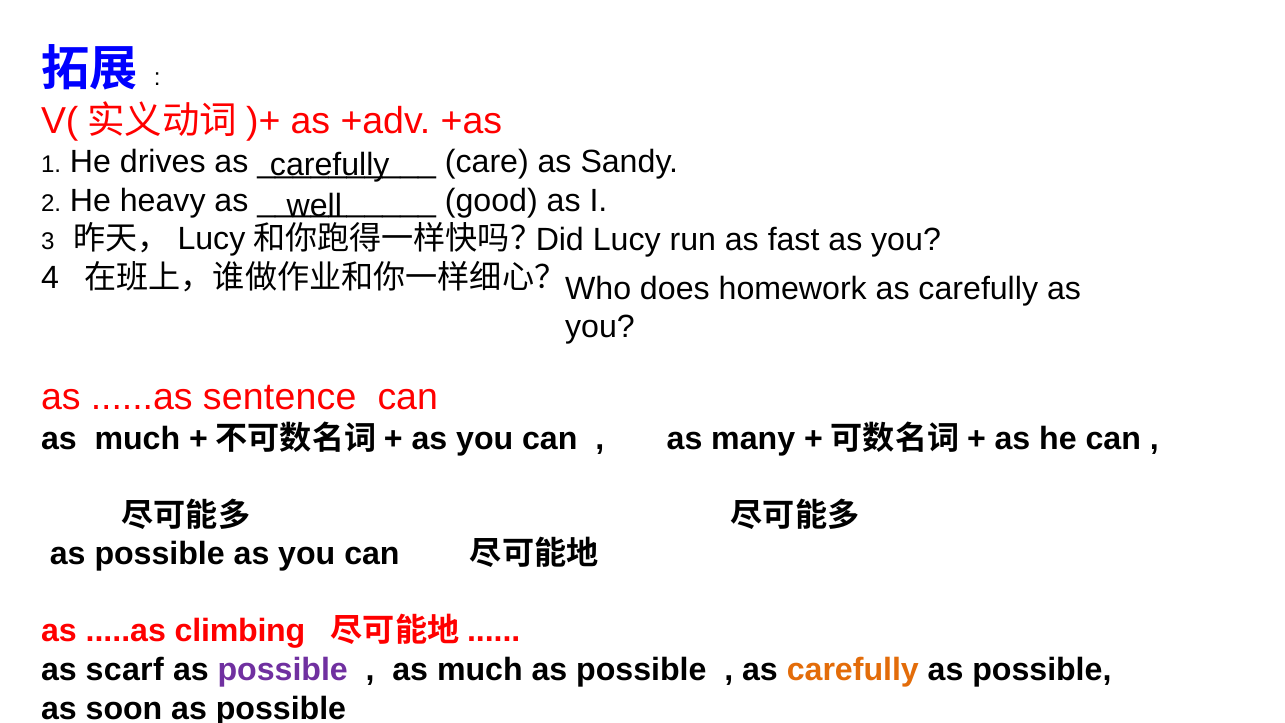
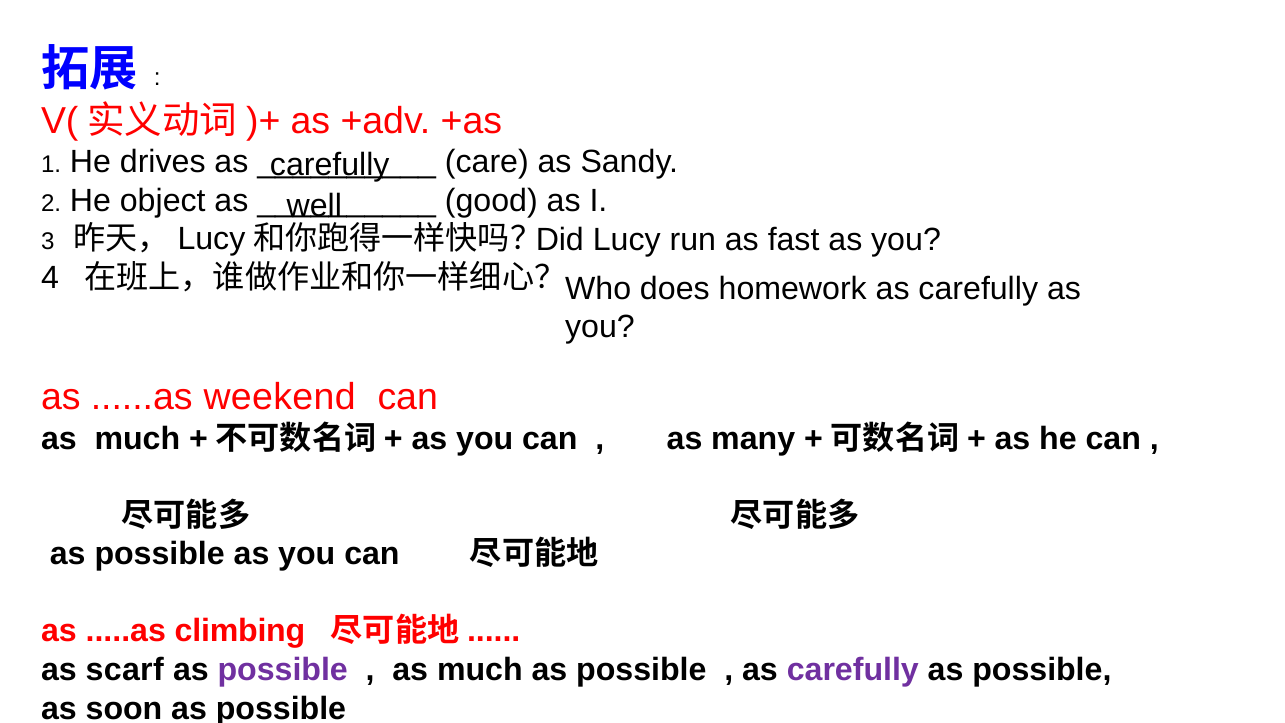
heavy: heavy -> object (163, 201)
sentence: sentence -> weekend (280, 397)
carefully colour: orange -> purple (853, 670)
